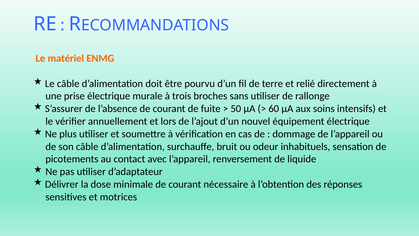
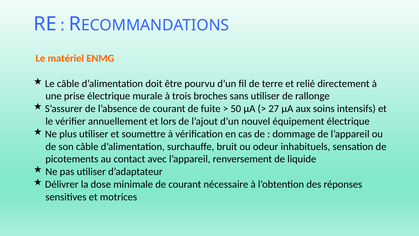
60: 60 -> 27 (274, 109)
